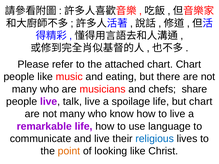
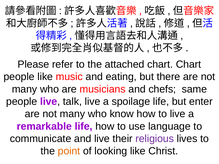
share: share -> same (194, 89)
but chart: chart -> enter (201, 102)
religious colour: blue -> purple (155, 139)
